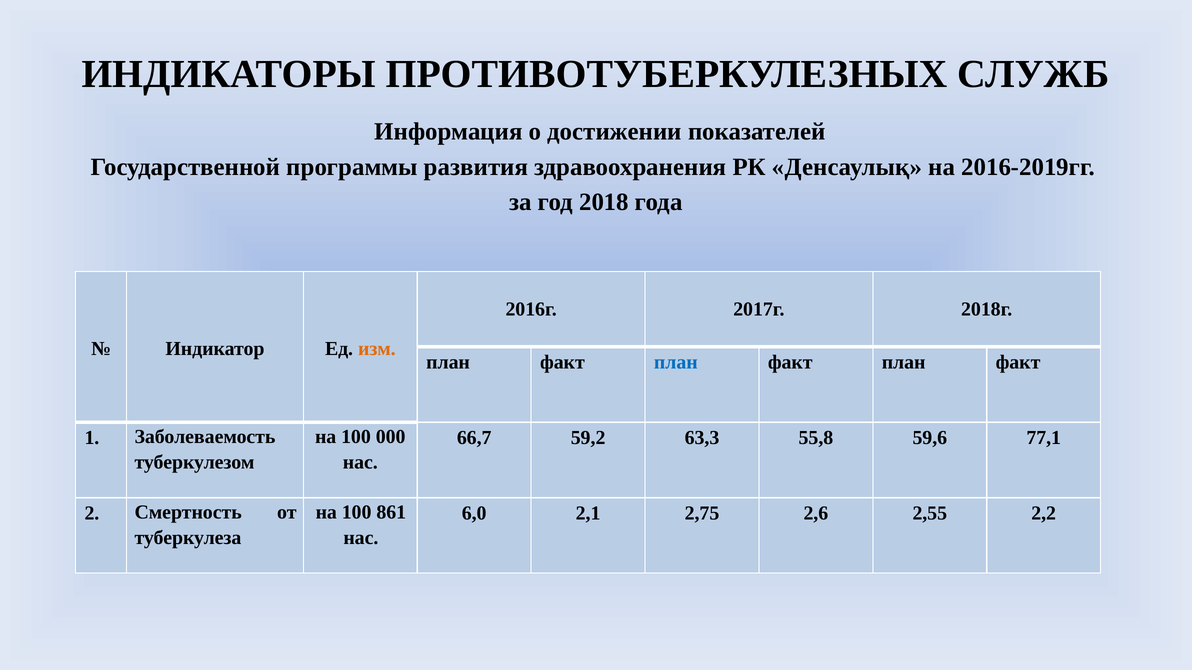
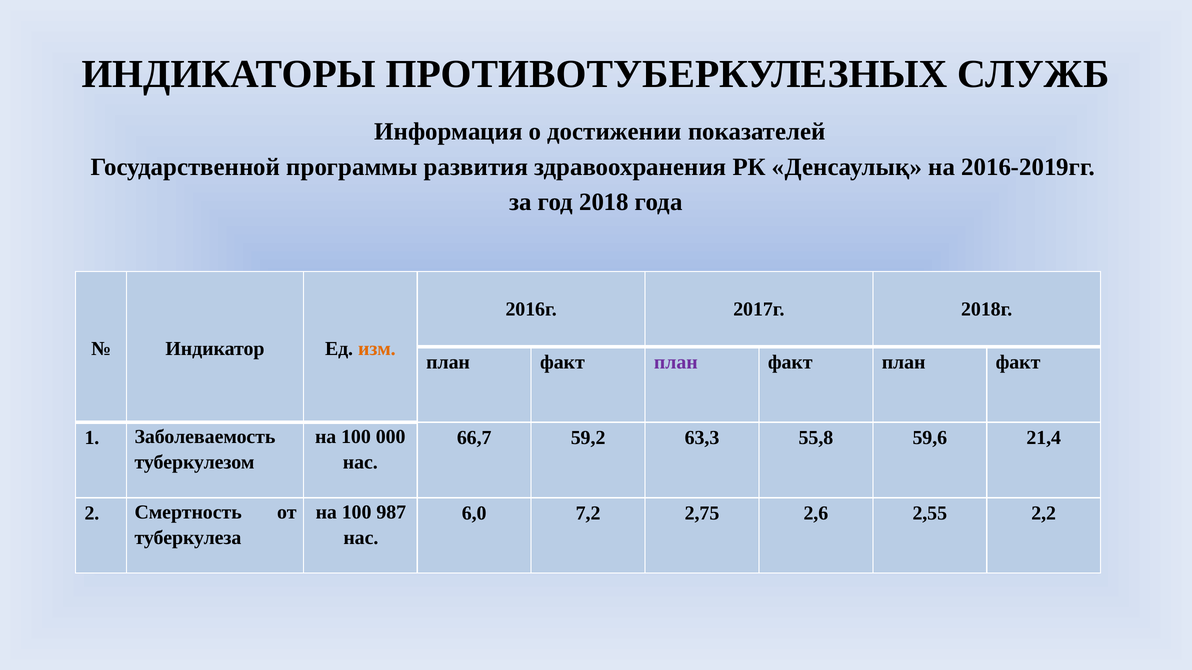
план colour: blue -> purple (676, 363)
77,1: 77,1 -> 21,4 (1044, 438)
861: 861 -> 987 (391, 513)
2,1: 2,1 -> 7,2 (588, 514)
